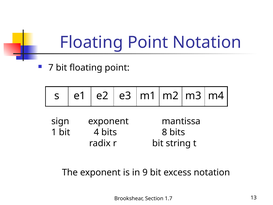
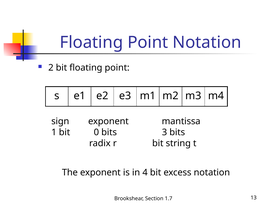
7: 7 -> 2 (51, 68)
4: 4 -> 0 (96, 132)
8: 8 -> 3 (164, 132)
9: 9 -> 4 (145, 172)
